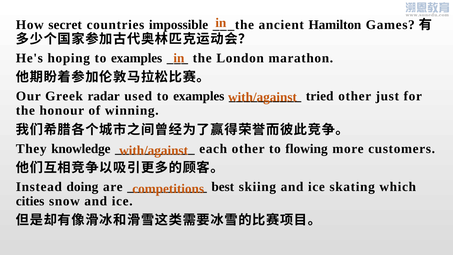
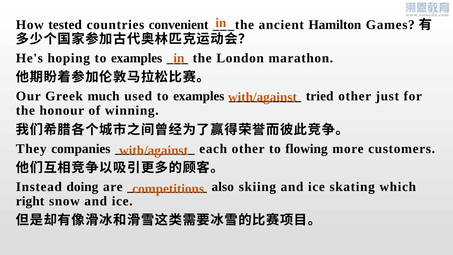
secret: secret -> tested (65, 25)
impossible: impossible -> convenient (179, 25)
radar: radar -> much (104, 96)
knowledge: knowledge -> companies (81, 149)
best: best -> also (223, 187)
cities: cities -> right (30, 201)
